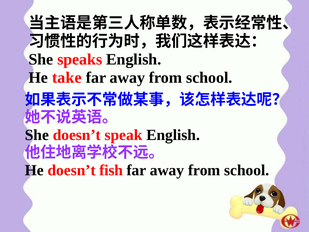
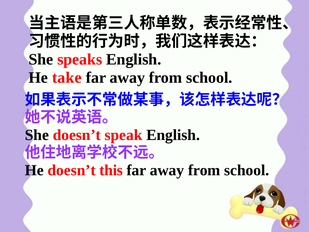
fish: fish -> this (111, 170)
